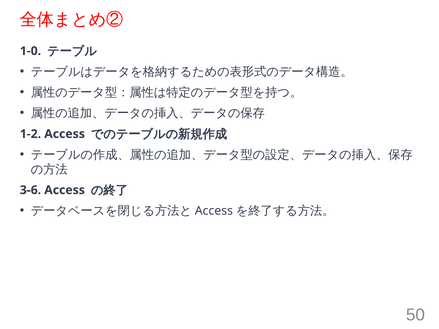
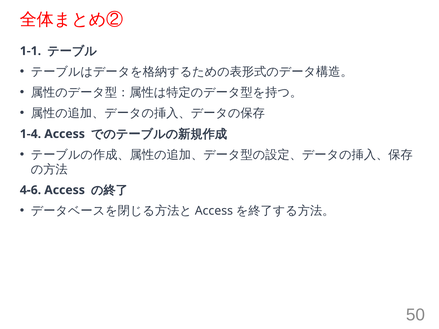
1-0: 1-0 -> 1-1 (30, 51)
1-2: 1-2 -> 1-4 (30, 134)
3-6: 3-6 -> 4-6 (30, 190)
